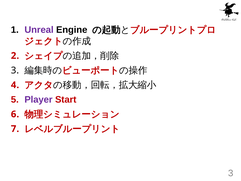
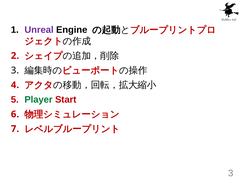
Player colour: purple -> green (38, 99)
